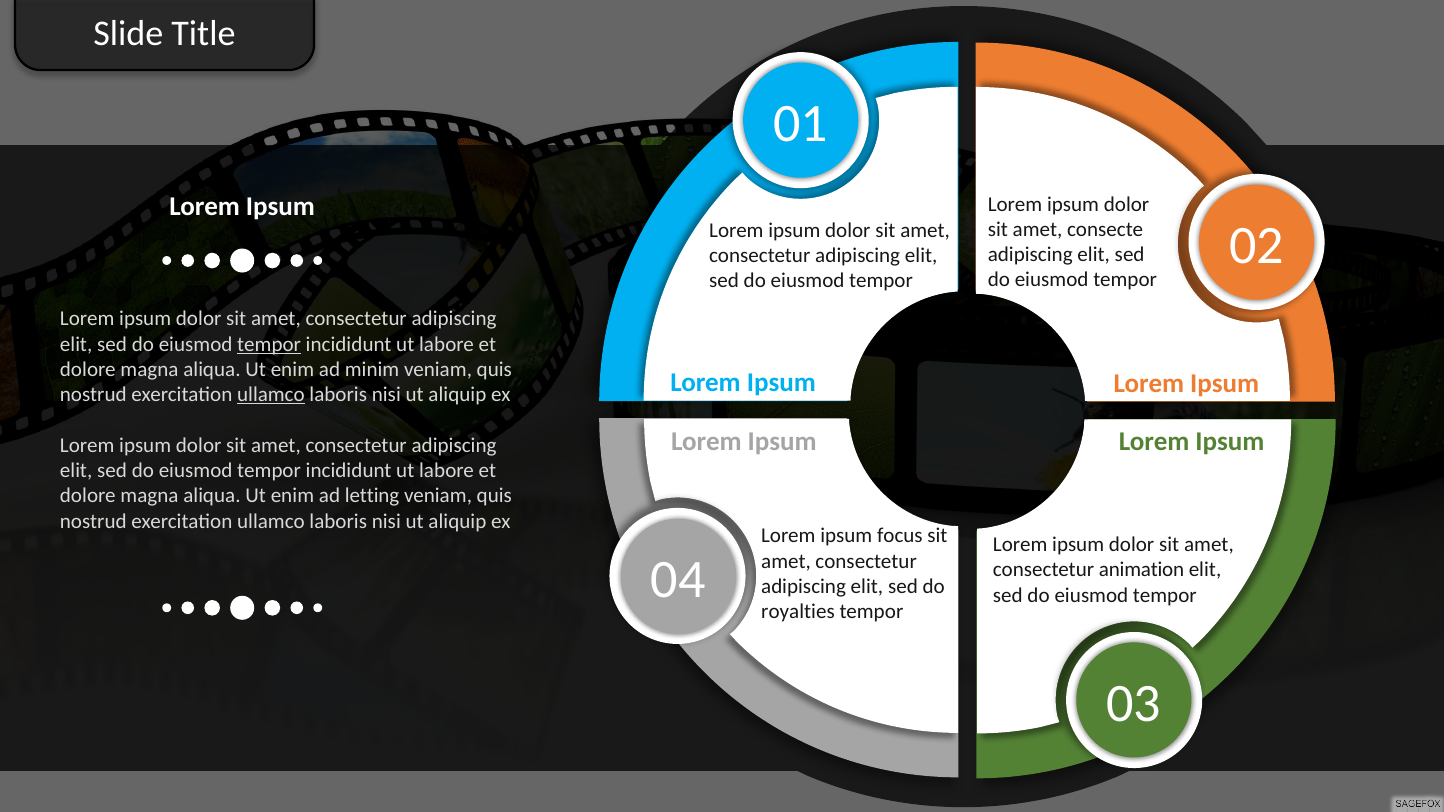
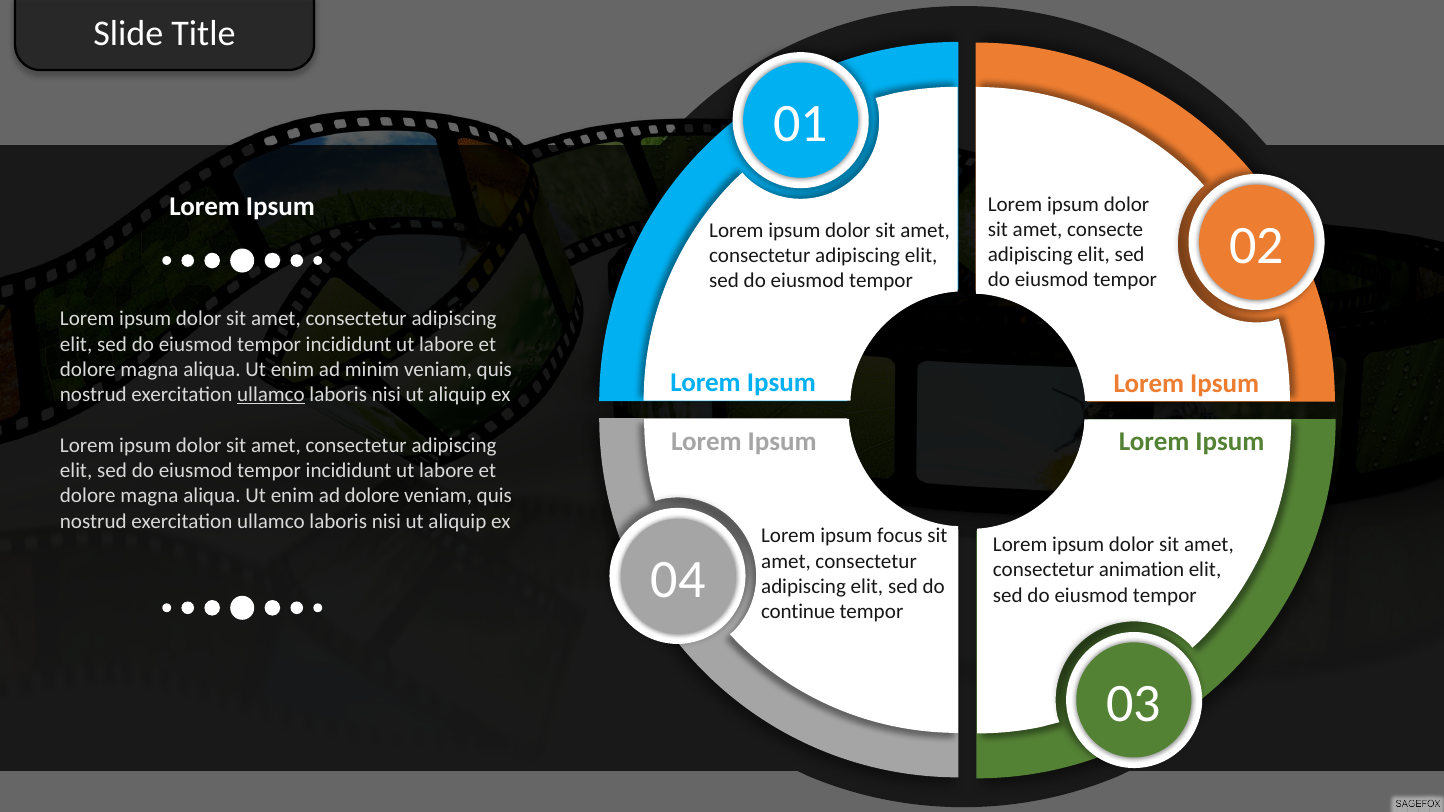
tempor underline: present -> none (269, 344)
ad letting: letting -> dolore (372, 496)
royalties: royalties -> continue (798, 612)
